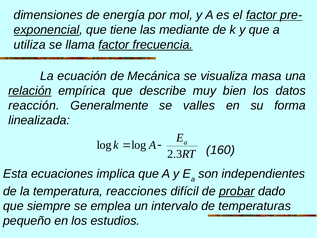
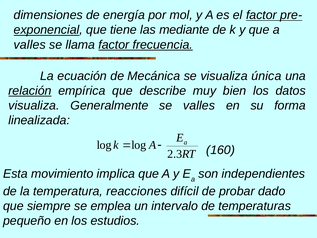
utiliza: utiliza -> valles (30, 45)
masa: masa -> única (266, 76)
reacción: reacción -> visualiza (34, 105)
ecuaciones: ecuaciones -> movimiento (62, 174)
probar underline: present -> none (237, 191)
